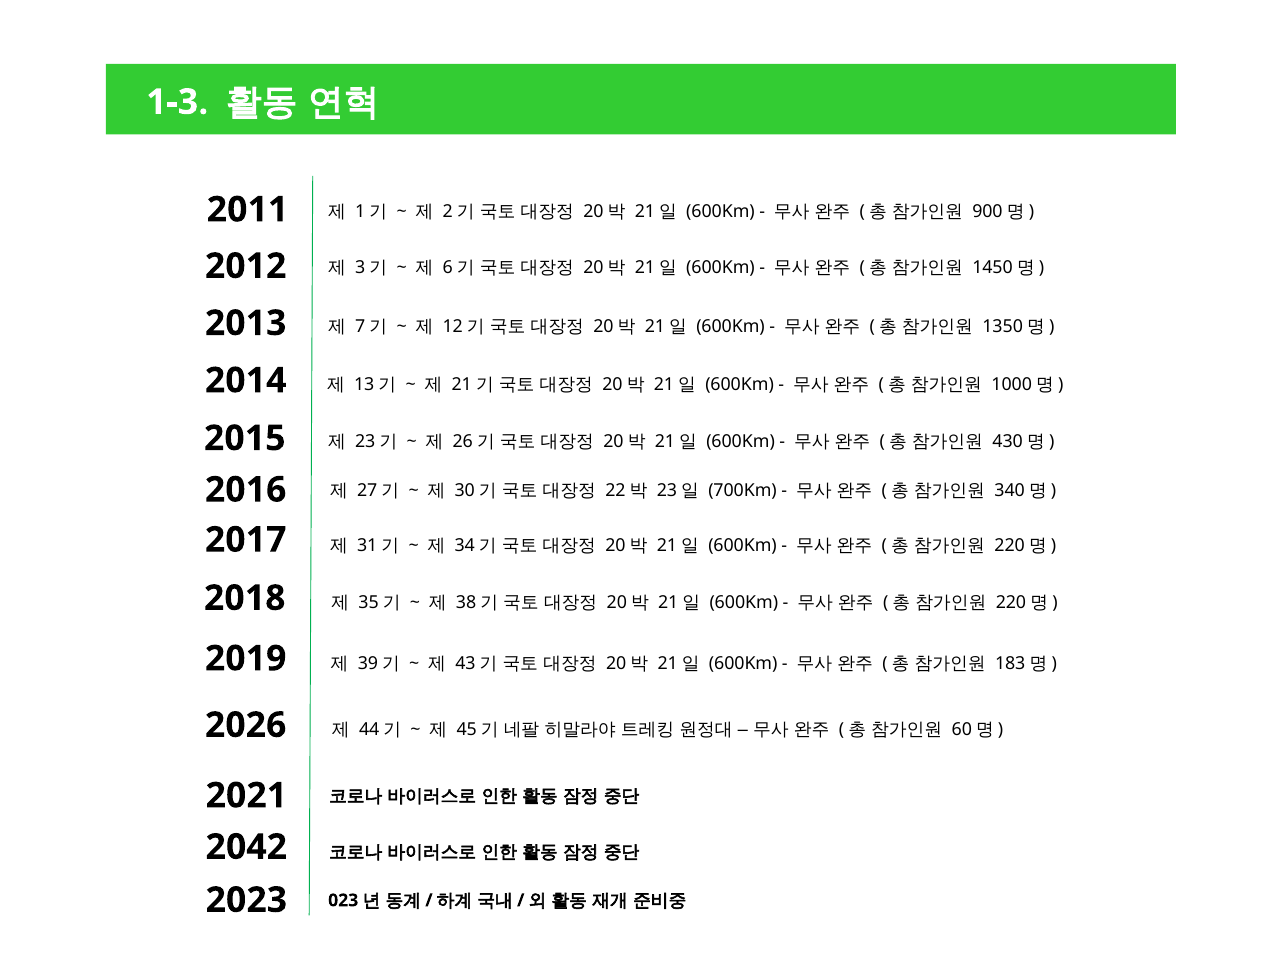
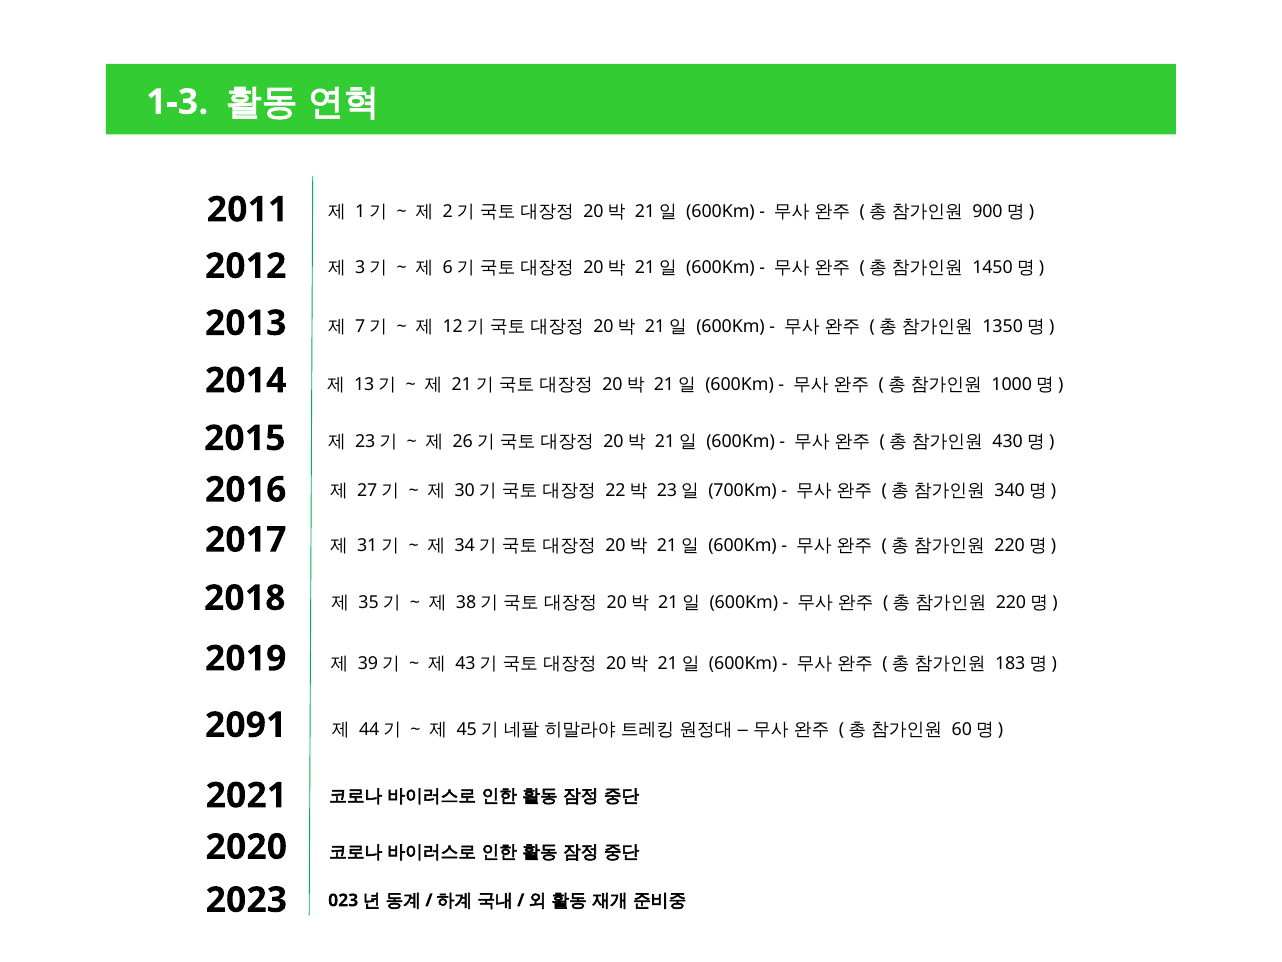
2026: 2026 -> 2091 (246, 725)
2042: 2042 -> 2020 (246, 847)
